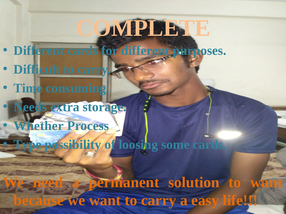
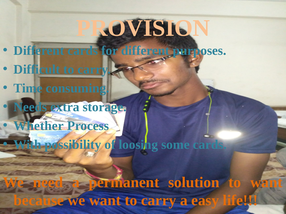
COMPLETE: COMPLETE -> PROVISION (143, 28)
Type: Type -> With (27, 145)
